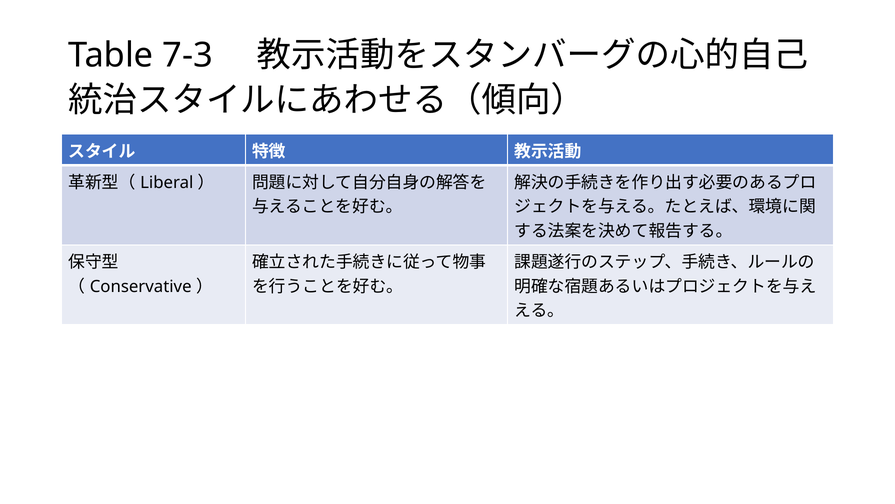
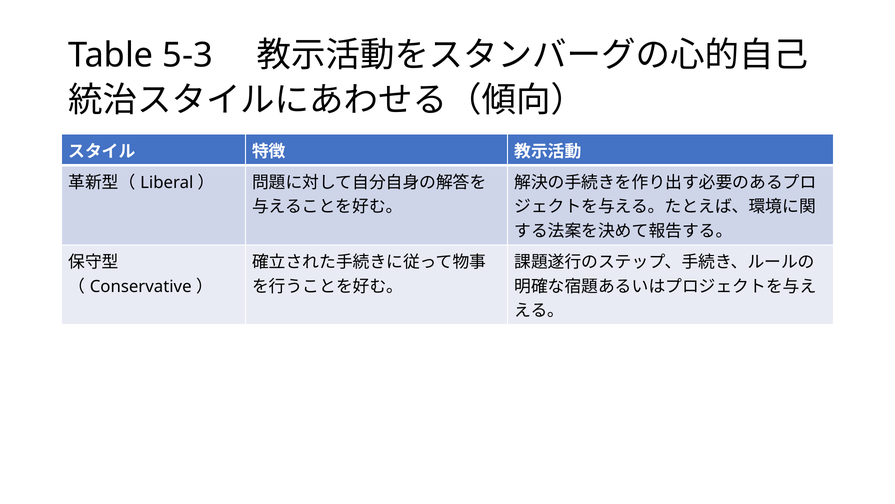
7-3: 7-3 -> 5-3 (188, 55)
